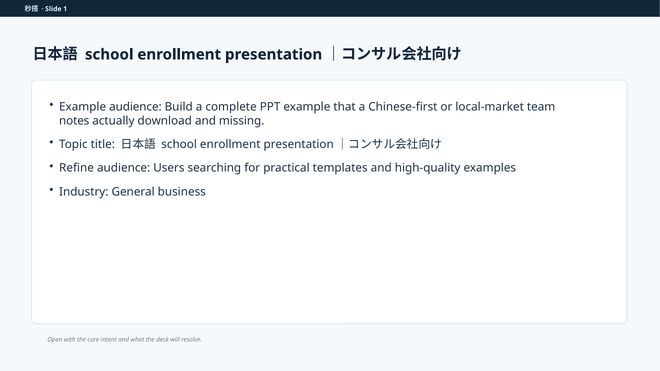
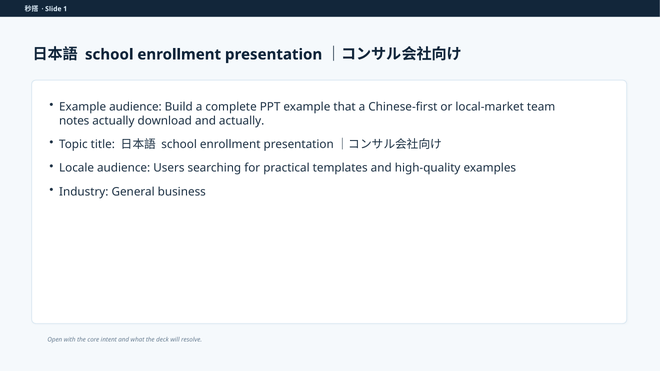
and missing: missing -> actually (242, 121)
Refine: Refine -> Locale (77, 168)
